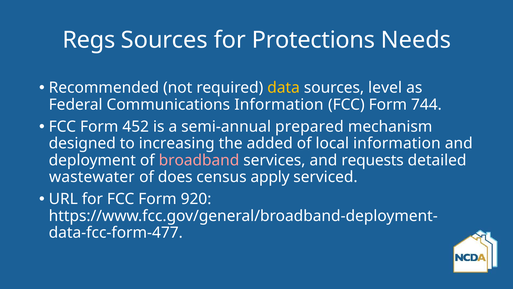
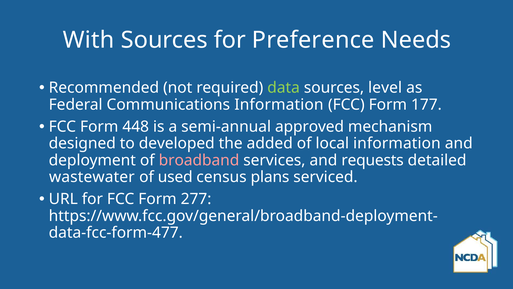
Regs: Regs -> With (89, 40)
Protections: Protections -> Preference (313, 40)
data colour: yellow -> light green (284, 88)
744: 744 -> 177 (426, 104)
452: 452 -> 448 (136, 127)
prepared: prepared -> approved (310, 127)
increasing: increasing -> developed (177, 143)
does: does -> used (175, 177)
apply: apply -> plans (270, 177)
920: 920 -> 277 (196, 199)
